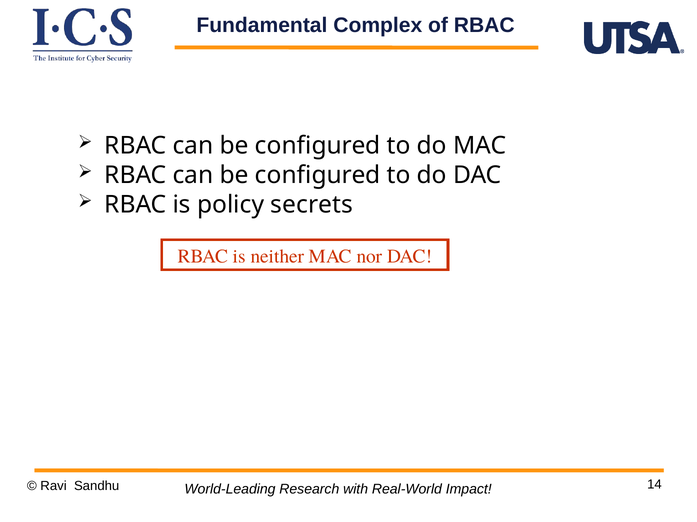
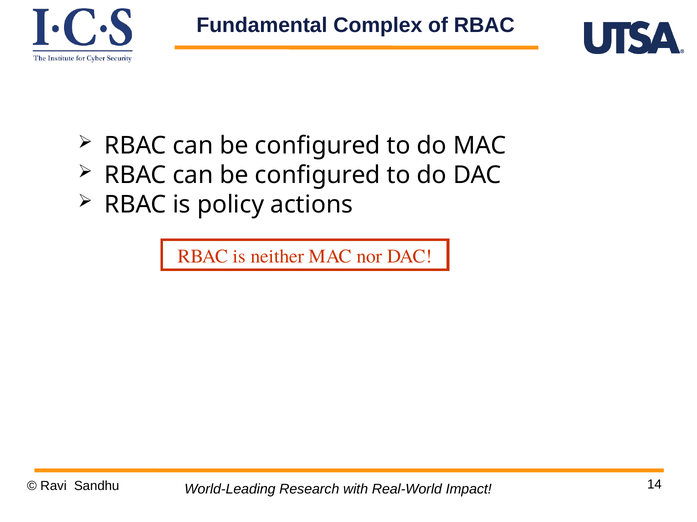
secrets: secrets -> actions (312, 205)
